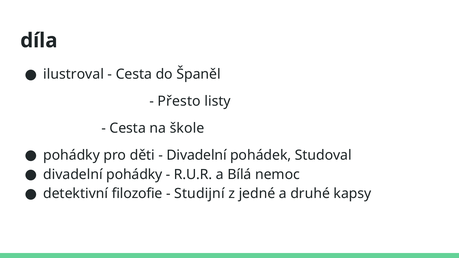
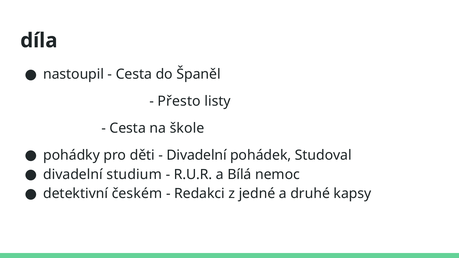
ilustroval: ilustroval -> nastoupil (74, 74)
divadelní pohádky: pohádky -> studium (134, 175)
filozofie: filozofie -> českém (137, 194)
Studijní: Studijní -> Redakci (200, 194)
